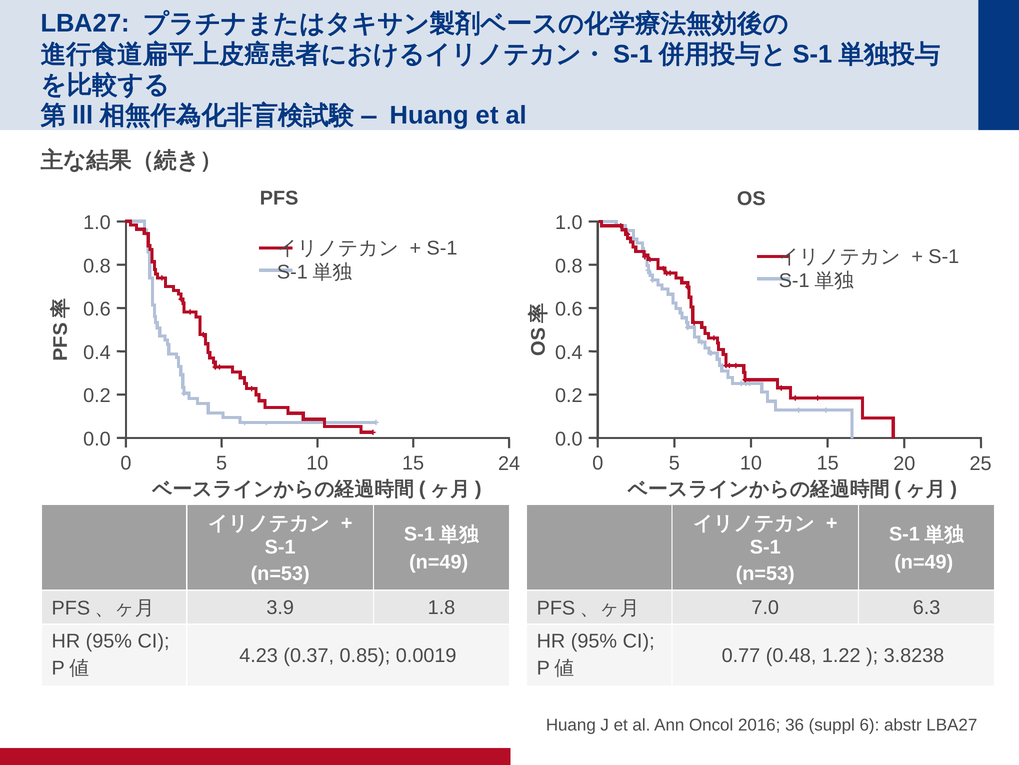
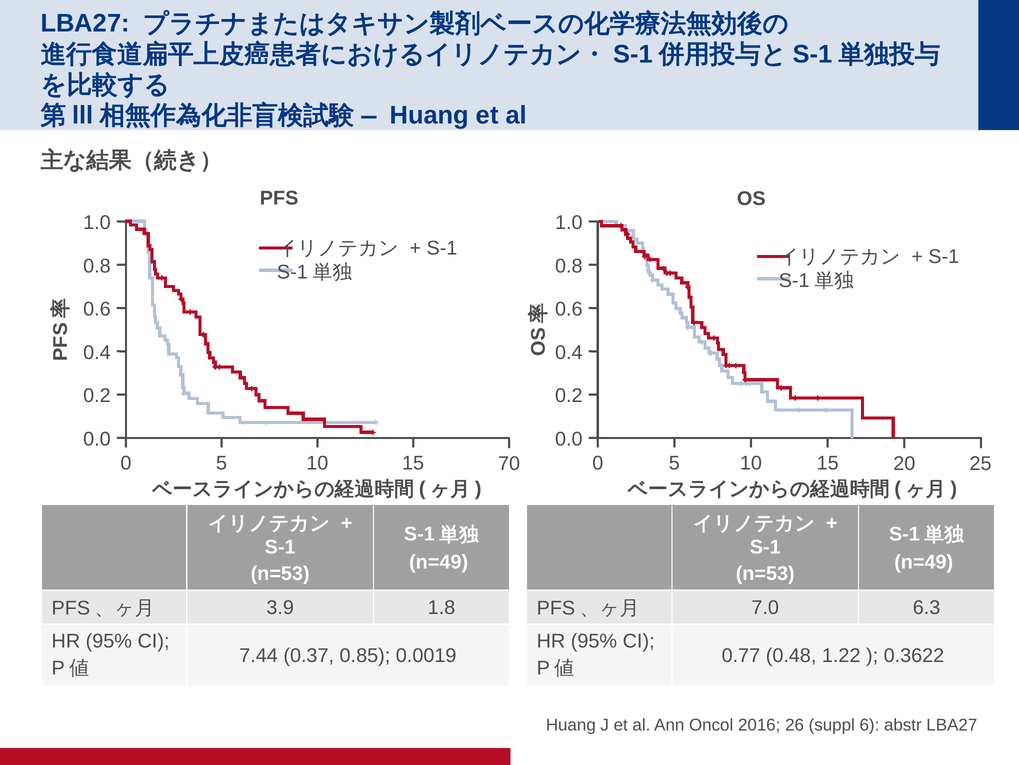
24: 24 -> 70 (509, 463)
4.23: 4.23 -> 7.44 (259, 655)
3.8238: 3.8238 -> 0.3622 (914, 655)
36: 36 -> 26 (795, 725)
